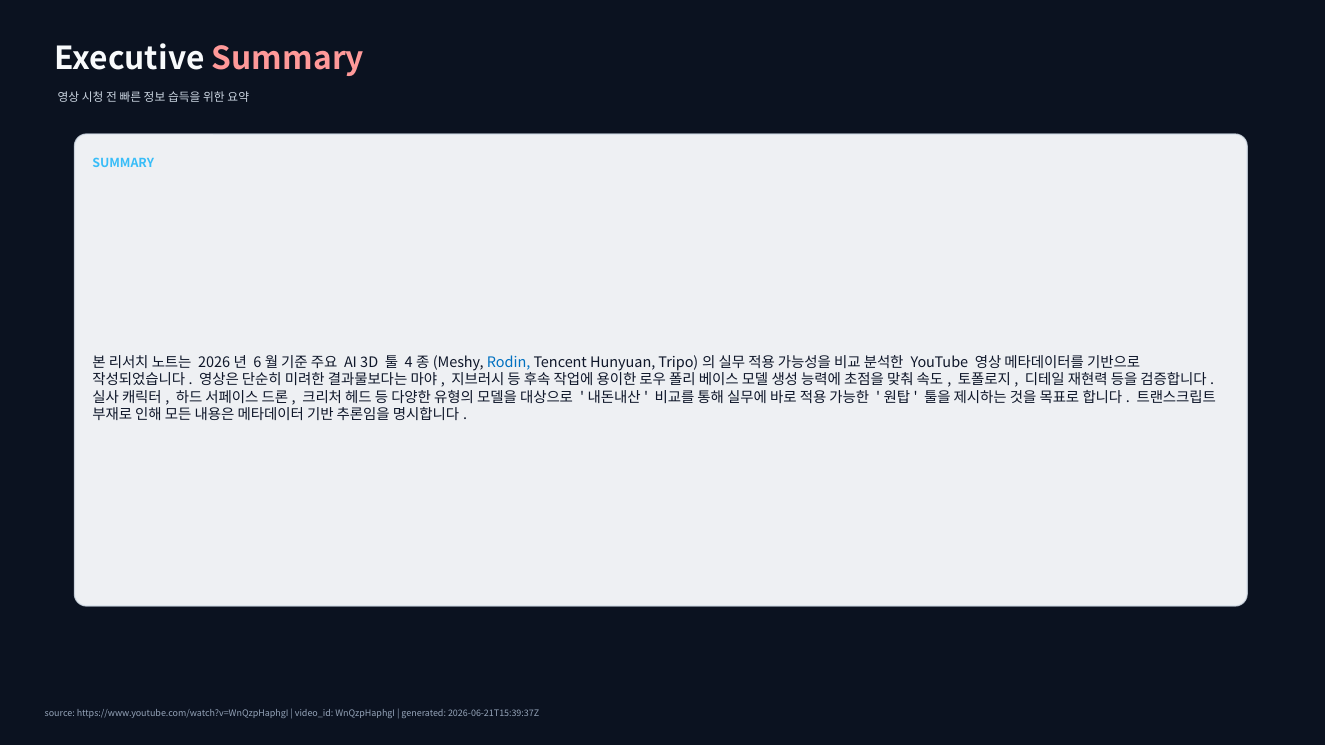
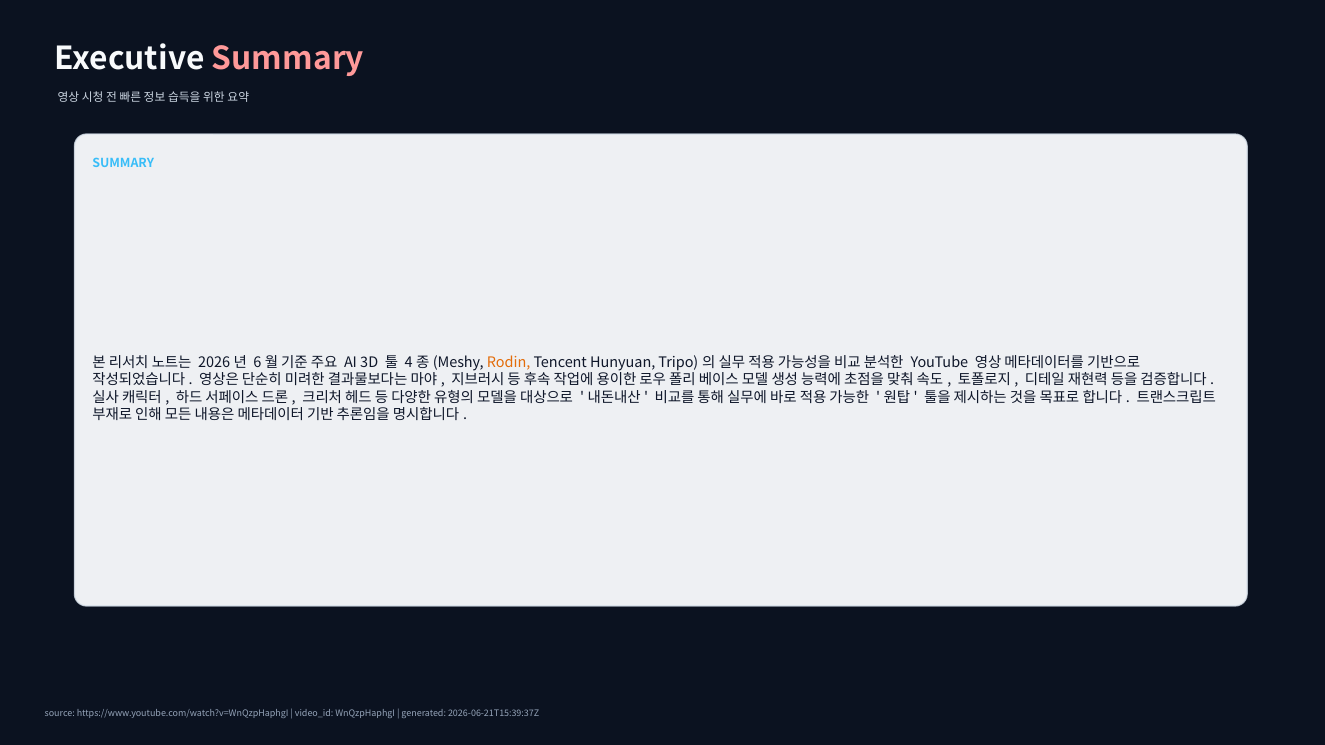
Rodin colour: blue -> orange (509, 363)
